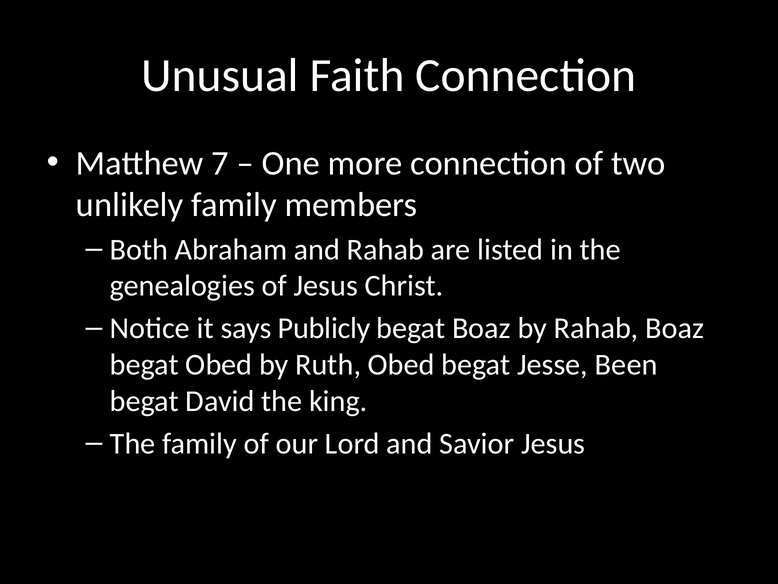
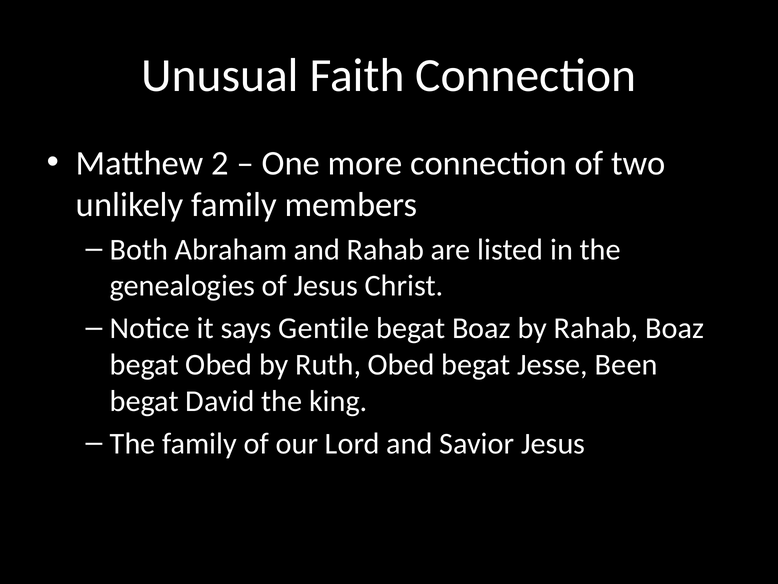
7: 7 -> 2 (220, 163)
Publicly: Publicly -> Gentile (324, 328)
